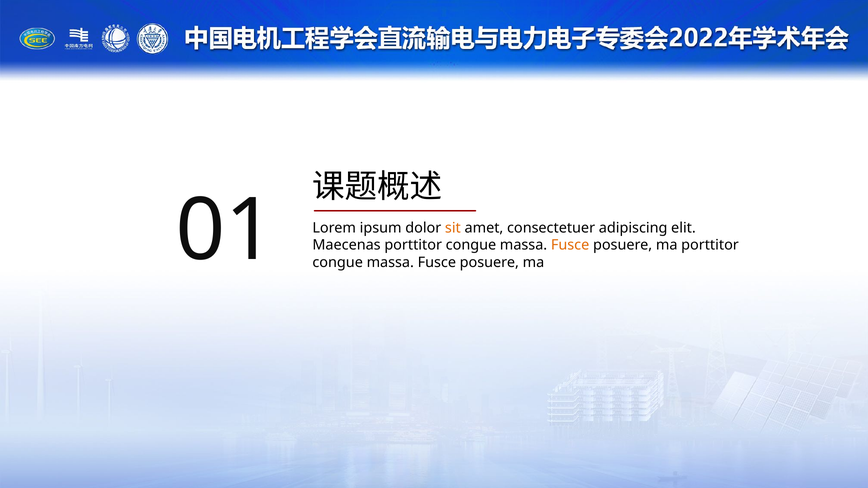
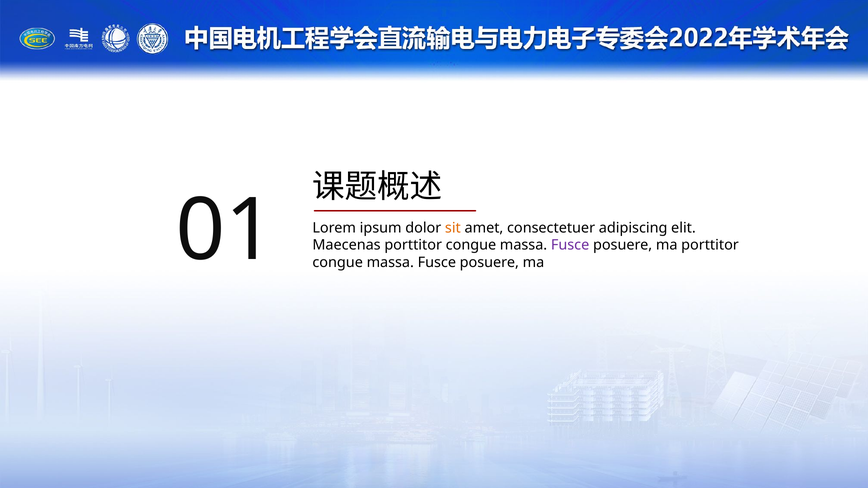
Fusce colour: orange -> purple (570, 245)
